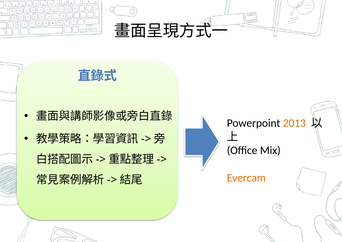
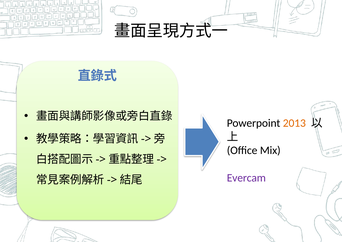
Evercam colour: orange -> purple (246, 178)
